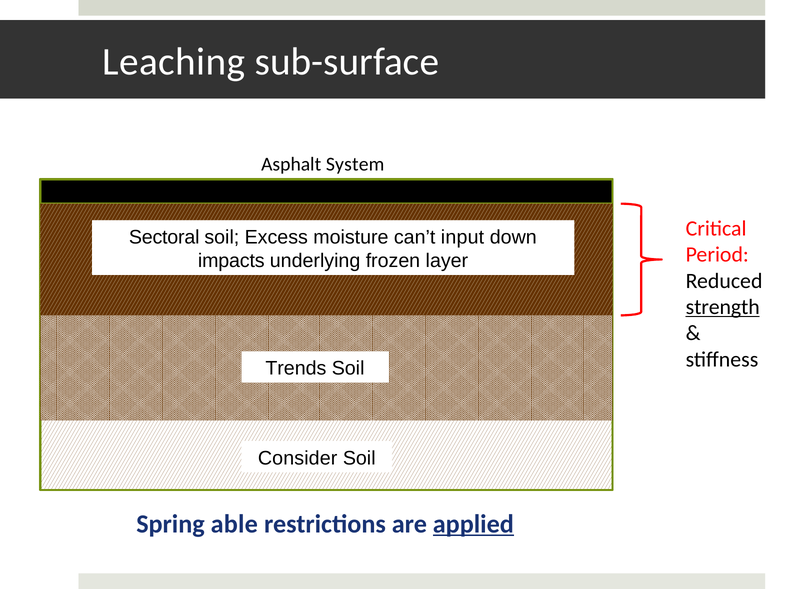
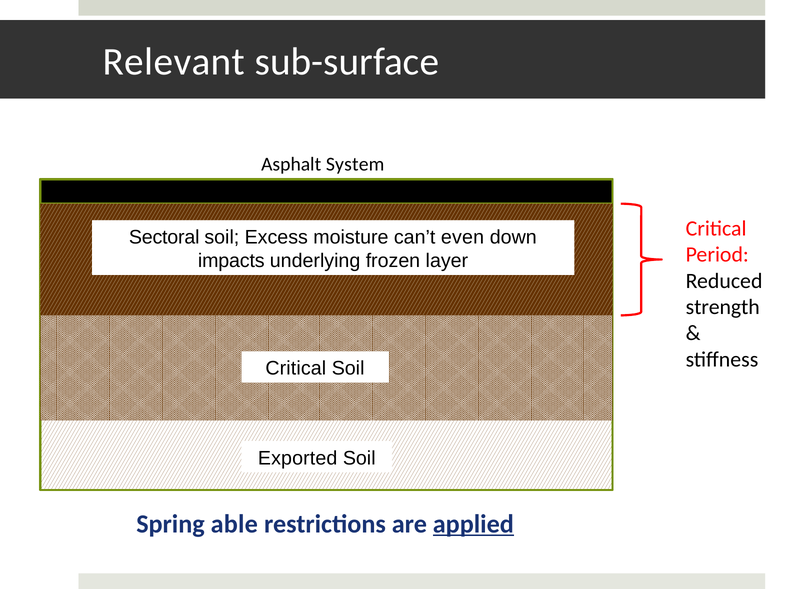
Leaching: Leaching -> Relevant (174, 62)
input: input -> even (463, 237)
strength underline: present -> none (723, 307)
Trends: Trends -> Critical (296, 368)
Consider: Consider -> Exported (298, 458)
